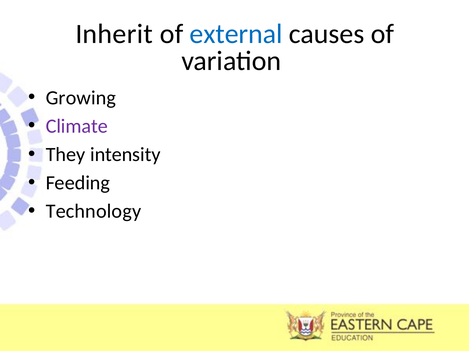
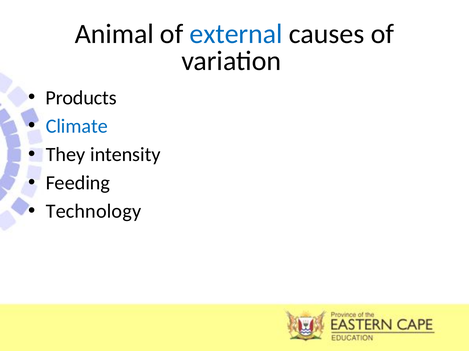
Inherit: Inherit -> Animal (114, 34)
Growing: Growing -> Products (81, 98)
Climate colour: purple -> blue (77, 126)
